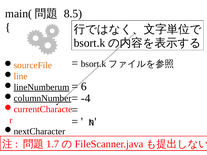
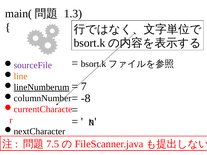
8.5: 8.5 -> 1.3 (73, 14)
sourceFile colour: orange -> purple (33, 65)
6: 6 -> 7 (84, 87)
-4: -4 -> -8 (86, 98)
columnNumber underline: present -> none (43, 98)
1.7: 1.7 -> 7.5 (53, 144)
